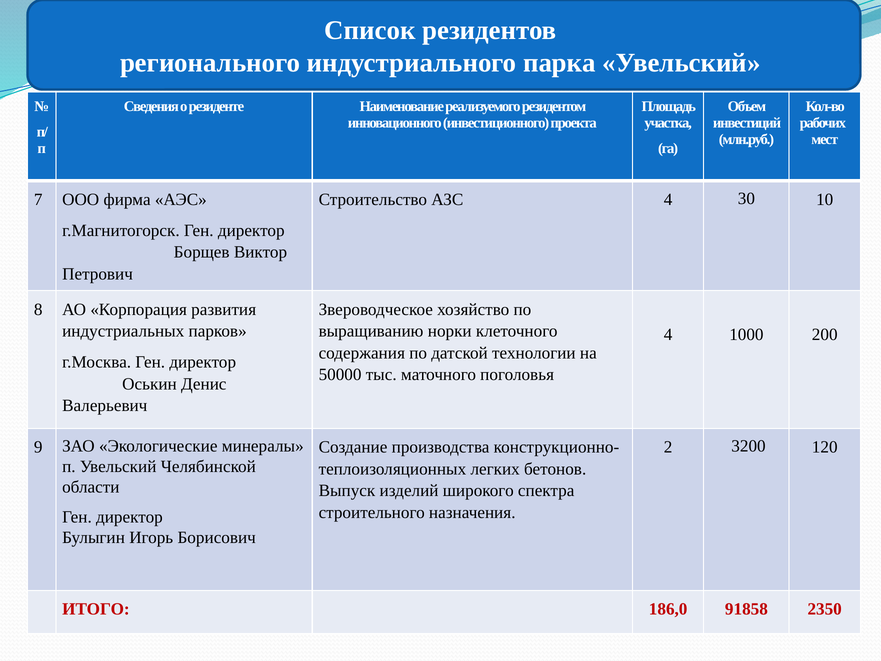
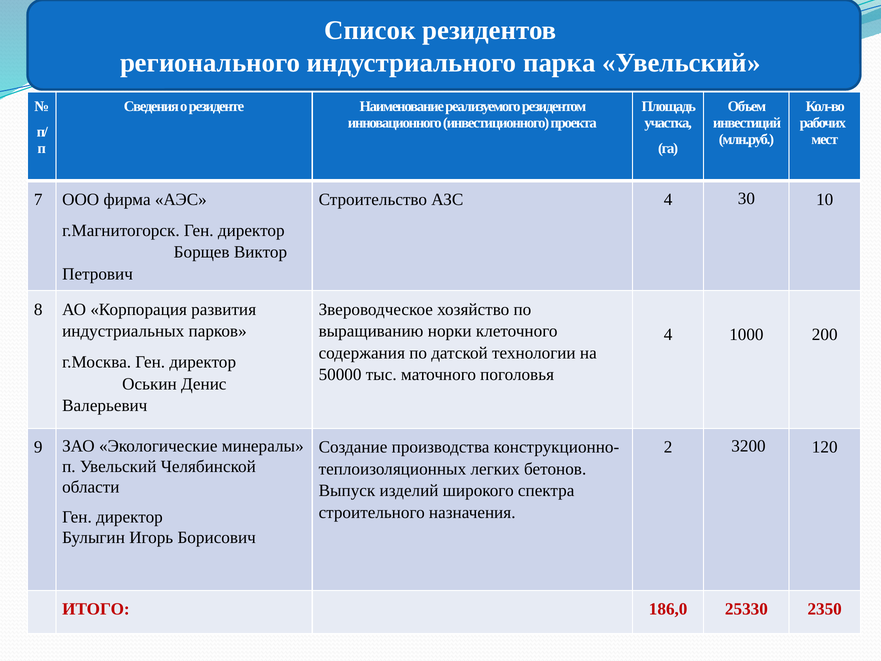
91858: 91858 -> 25330 (746, 609)
